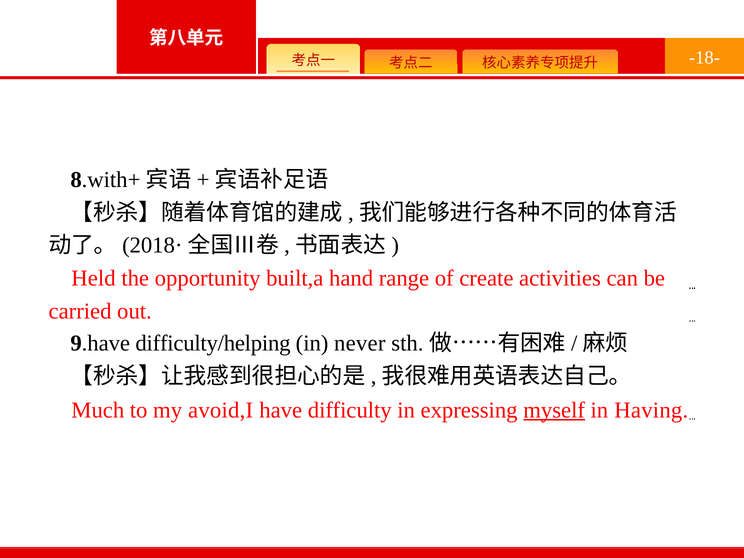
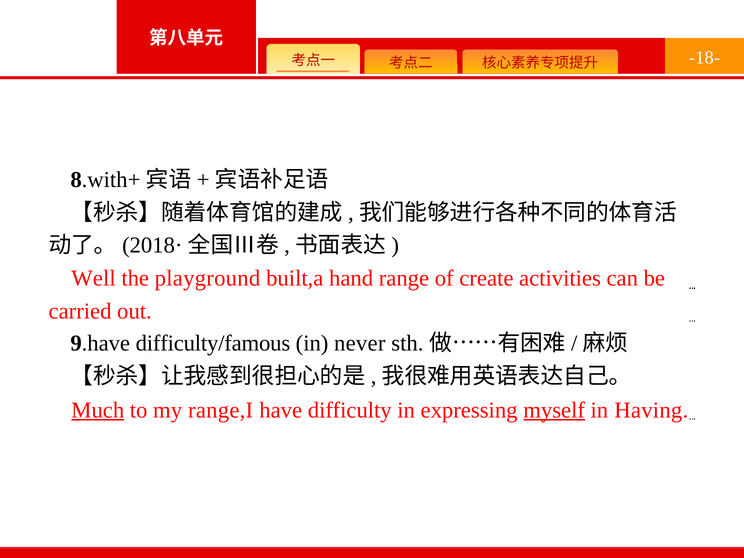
Held: Held -> Well (94, 278)
opportunity: opportunity -> playground (208, 278)
difficulty/helping: difficulty/helping -> difficulty/famous (213, 343)
Much underline: none -> present (98, 410)
avoid,I: avoid,I -> range,I (221, 410)
